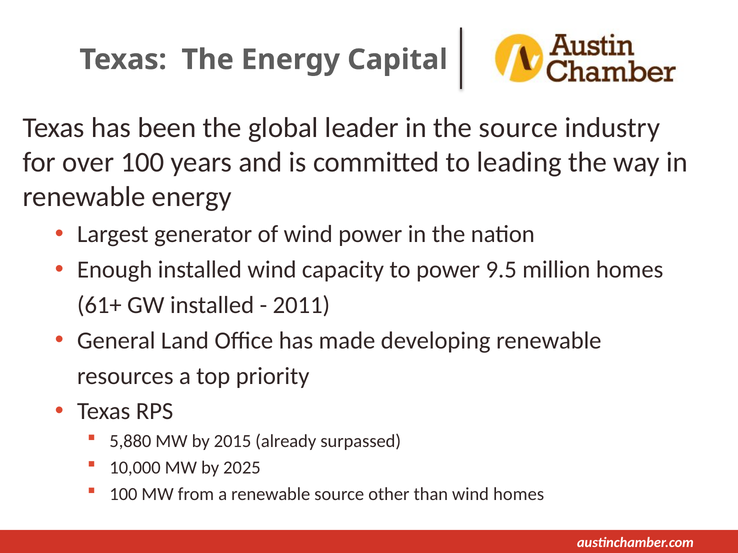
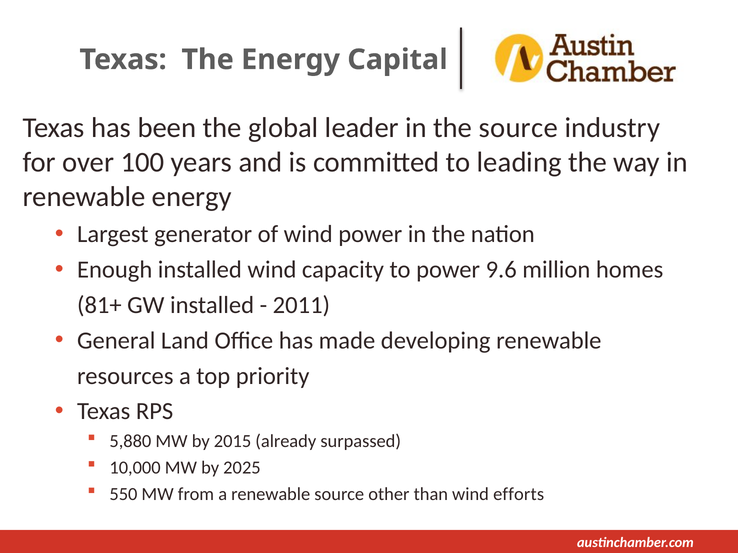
9.5: 9.5 -> 9.6 (501, 270)
61+: 61+ -> 81+ (99, 305)
100: 100 -> 550 (123, 495)
wind homes: homes -> efforts (519, 495)
